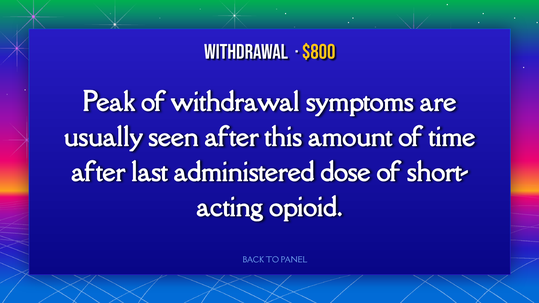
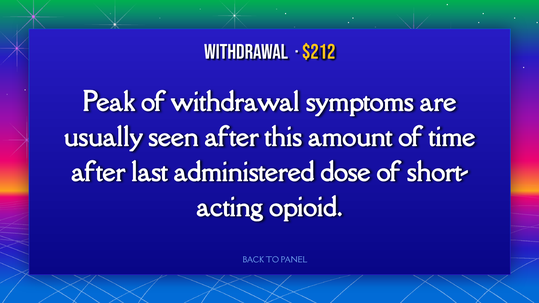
$800: $800 -> $212 (319, 52)
